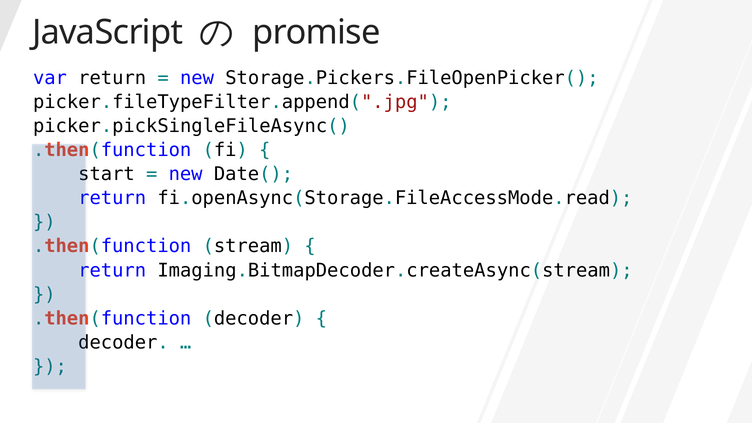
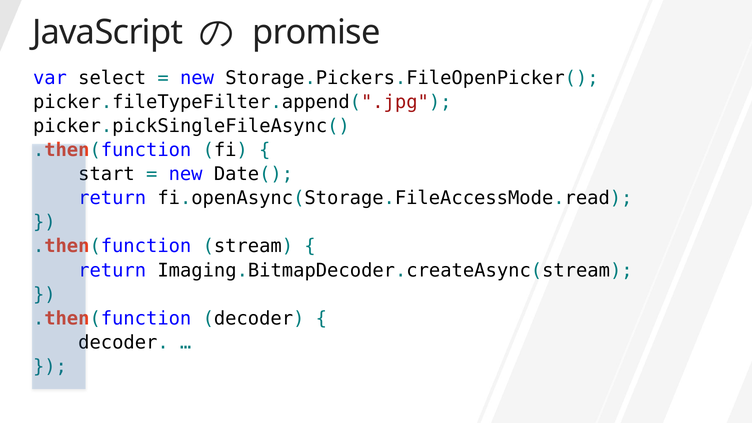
var return: return -> select (112, 78)
